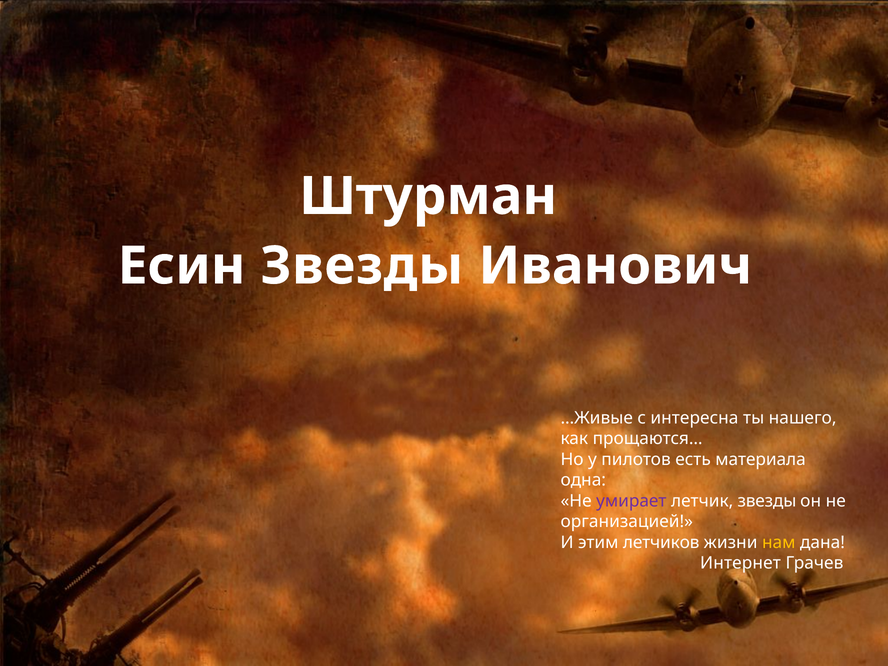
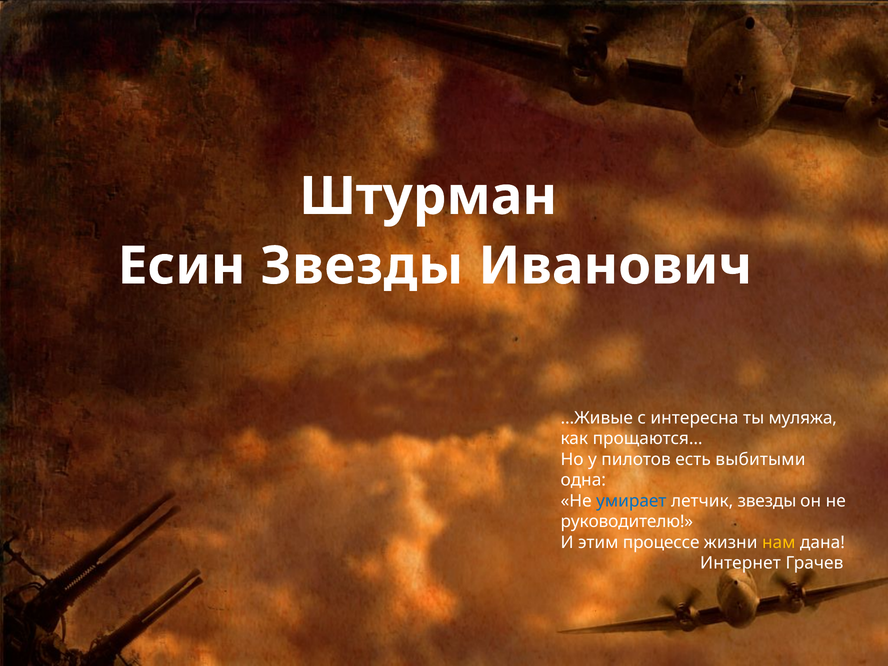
нашего: нашего -> муляжа (803, 418)
материала: материала -> выбитыми (760, 460)
умирает colour: purple -> blue (631, 501)
организацией: организацией -> руководителю (627, 522)
летчиков: летчиков -> процессе (661, 542)
